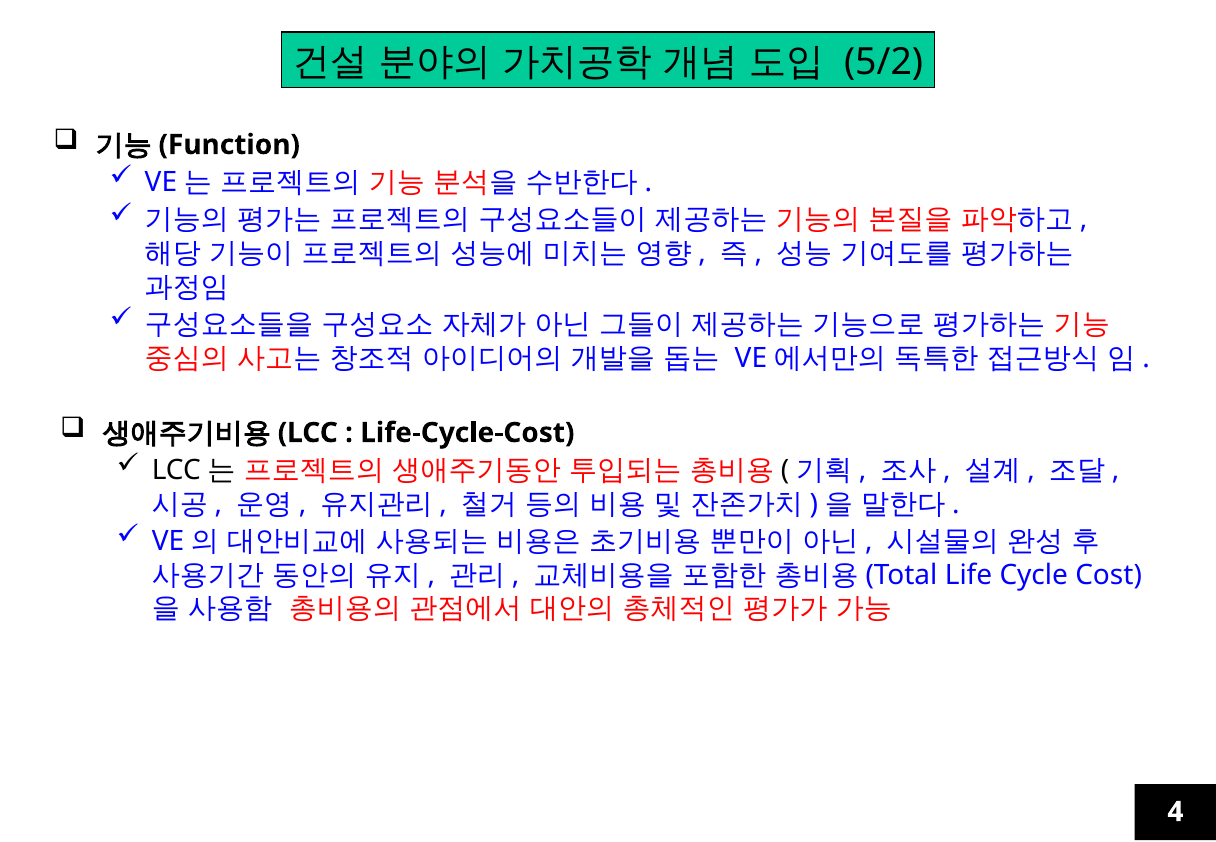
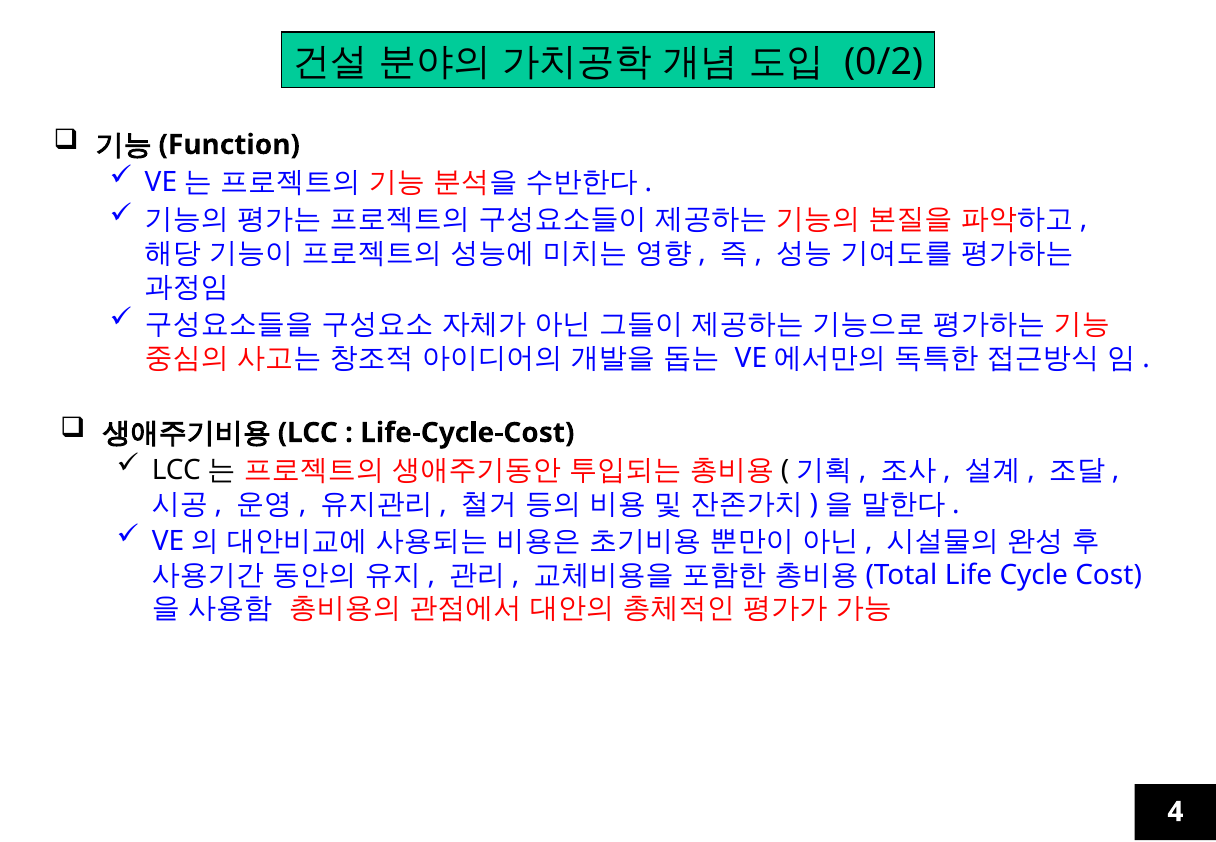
5/2: 5/2 -> 0/2 (884, 63)
